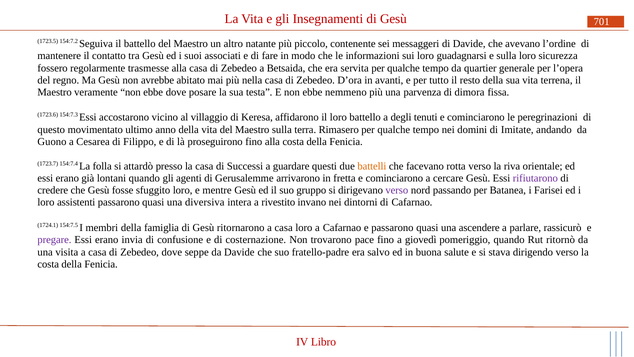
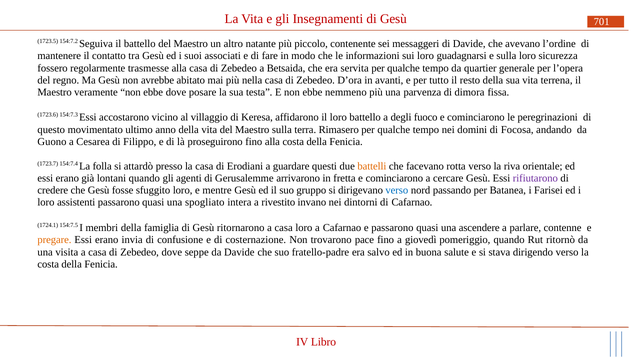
tenuti: tenuti -> fuoco (426, 117)
Imitate: Imitate -> Focosa (517, 130)
Successi: Successi -> Erodiani (245, 166)
verso colour: purple -> blue (397, 190)
diversiva: diversiva -> spogliato (205, 202)
rassicurò: rassicurò -> contenne (563, 228)
pregare colour: purple -> orange (54, 240)
